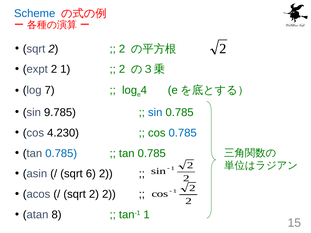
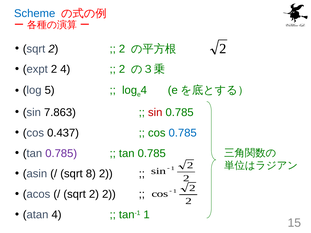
2 1: 1 -> 4 (65, 69)
7: 7 -> 5 (50, 90)
9.785: 9.785 -> 7.863 (60, 113)
sin colour: blue -> red (155, 113)
4.230: 4.230 -> 0.437 (63, 133)
0.785 colour: blue -> purple (61, 153)
6: 6 -> 8 (91, 174)
atan 8: 8 -> 4 (57, 215)
